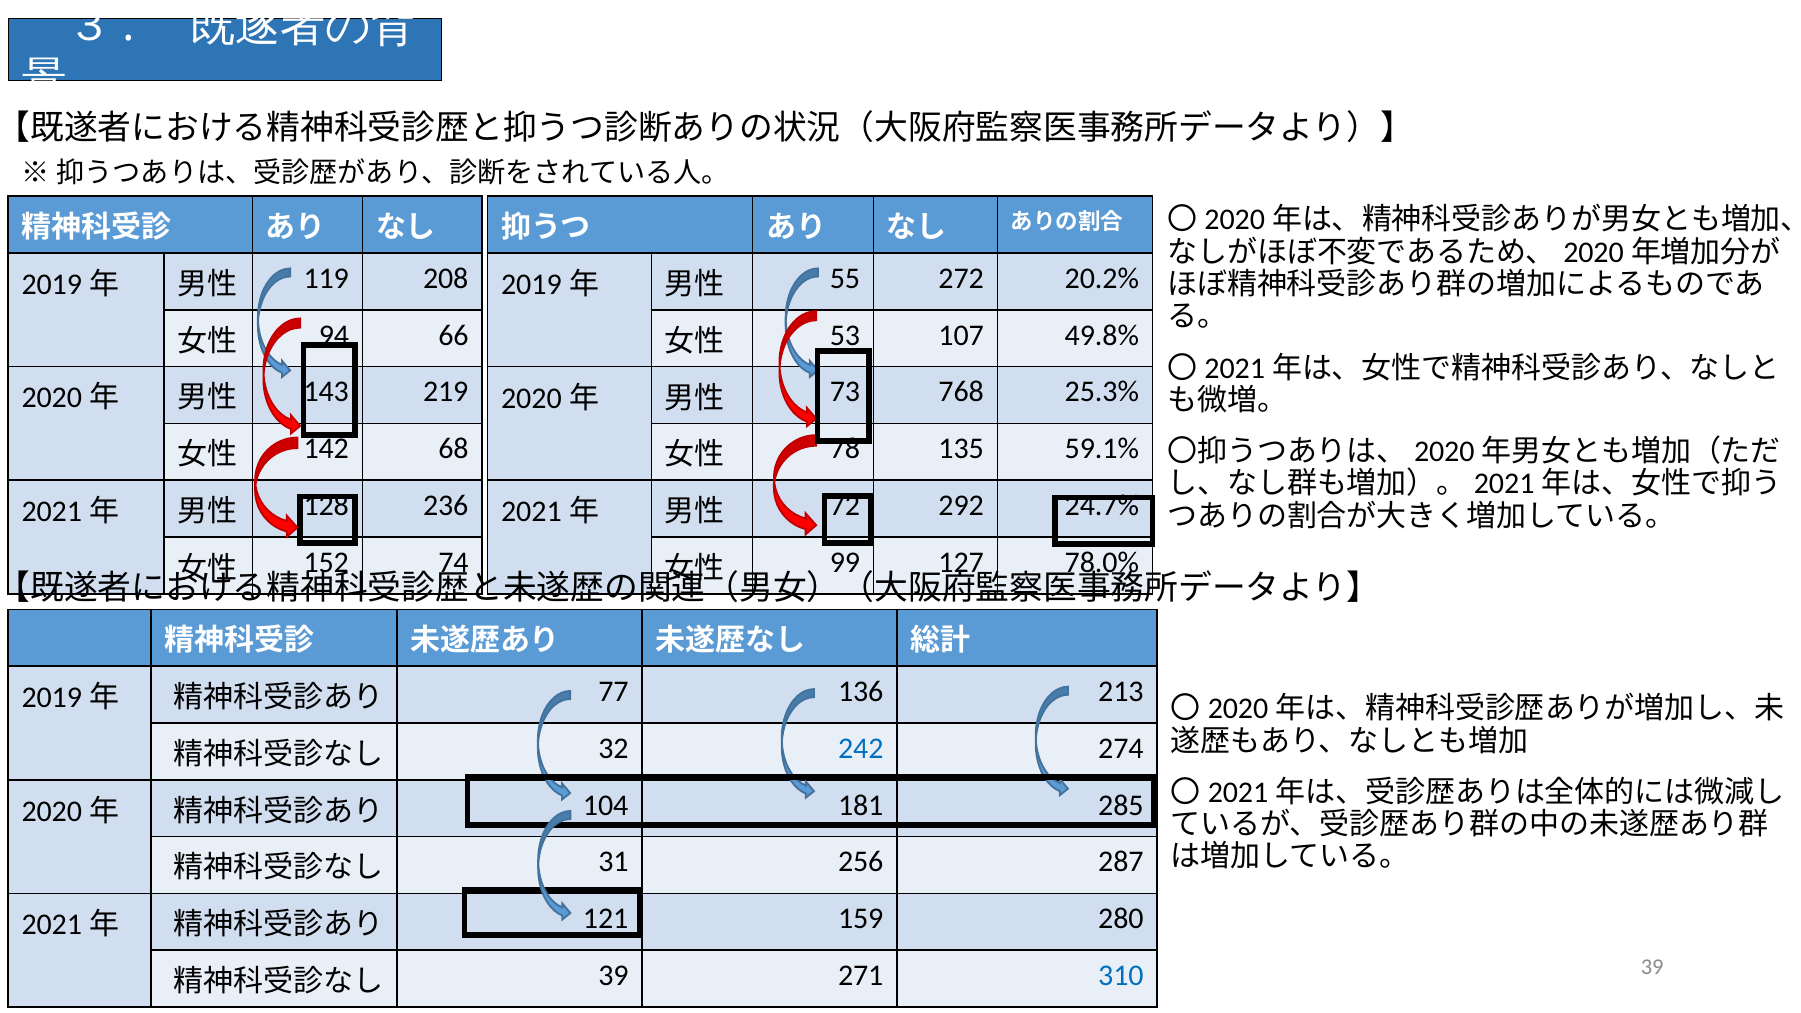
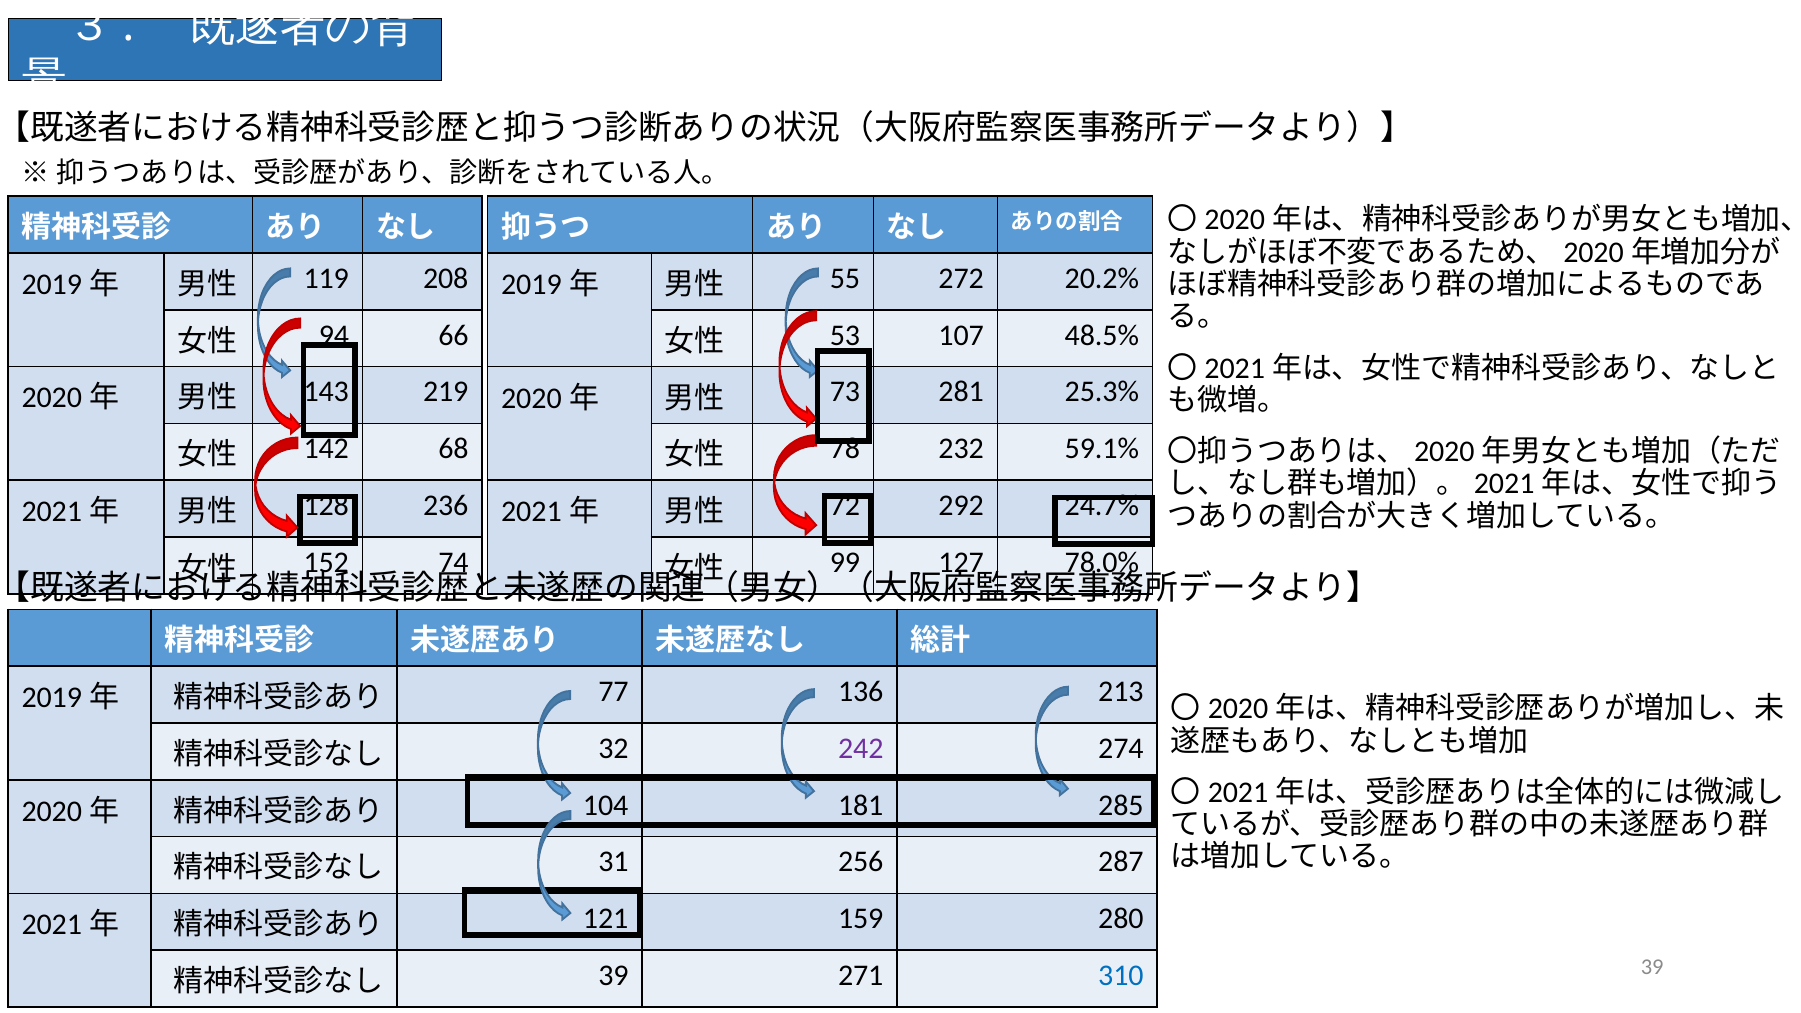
49.8%: 49.8% -> 48.5% (1102, 335)
768: 768 -> 281 (961, 392)
135: 135 -> 232 (961, 449)
242 colour: blue -> purple (861, 748)
